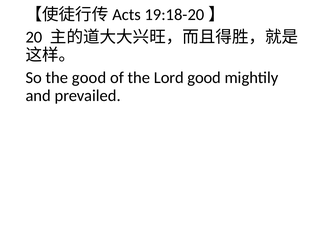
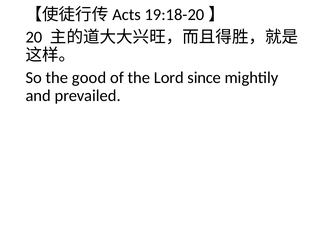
Lord good: good -> since (204, 78)
